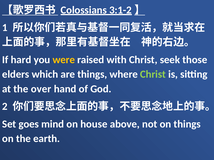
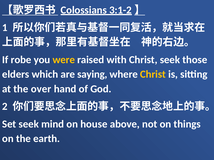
hard: hard -> robe (21, 60)
are things: things -> saying (92, 75)
Christ colour: light green -> yellow (153, 75)
Set goes: goes -> seek (29, 124)
